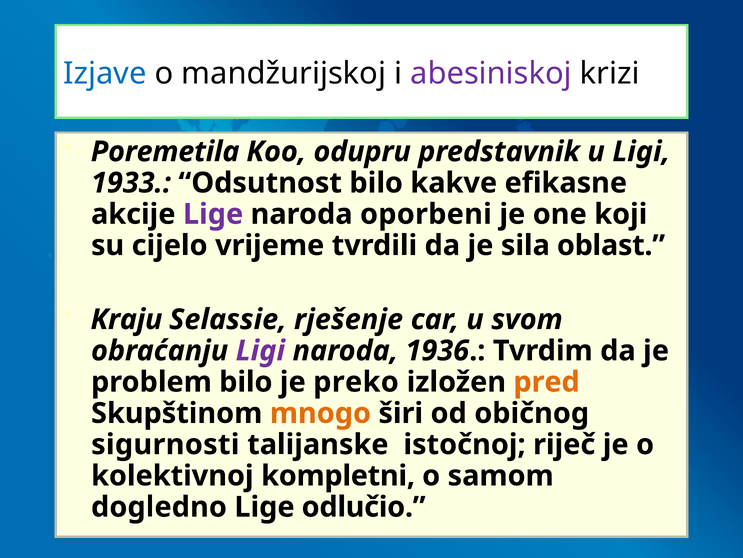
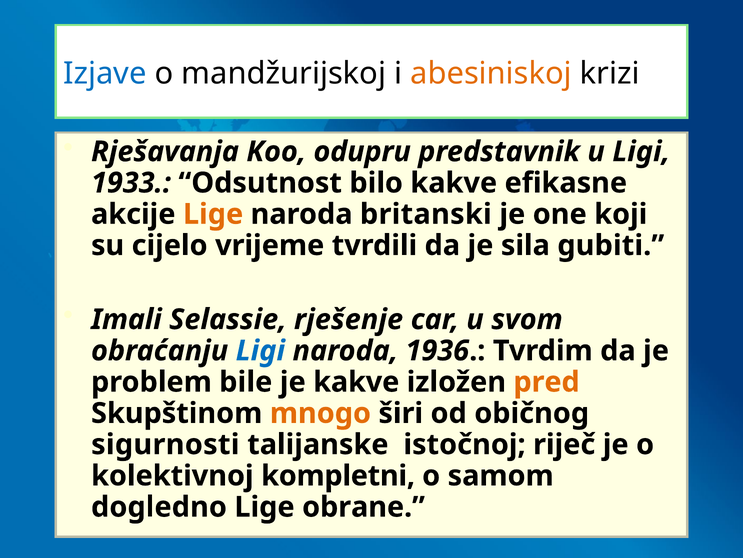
abesiniskoj colour: purple -> orange (491, 73)
Poremetila: Poremetila -> Rješavanja (165, 151)
Lige colour: purple -> orange (213, 214)
oporbeni: oporbeni -> britanski (426, 214)
oblast: oblast -> gubiti (611, 245)
Kraju: Kraju -> Imali (126, 319)
Ligi colour: purple -> blue (260, 350)
problem bilo: bilo -> bile (246, 382)
je preko: preko -> kakve (356, 382)
odlučio: odlučio -> obrane (364, 506)
